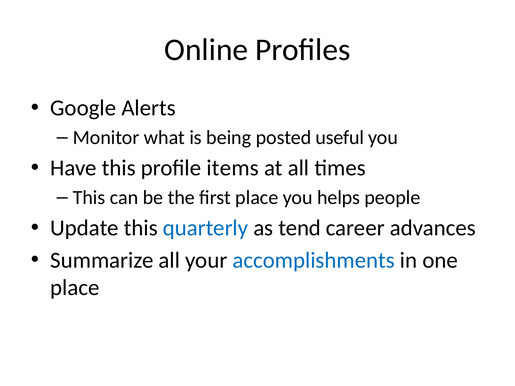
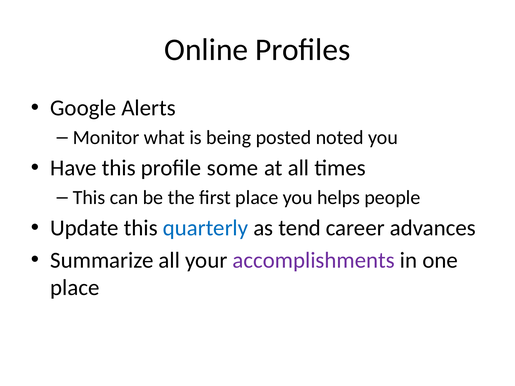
useful: useful -> noted (340, 138)
items: items -> some (233, 168)
accomplishments colour: blue -> purple (314, 260)
